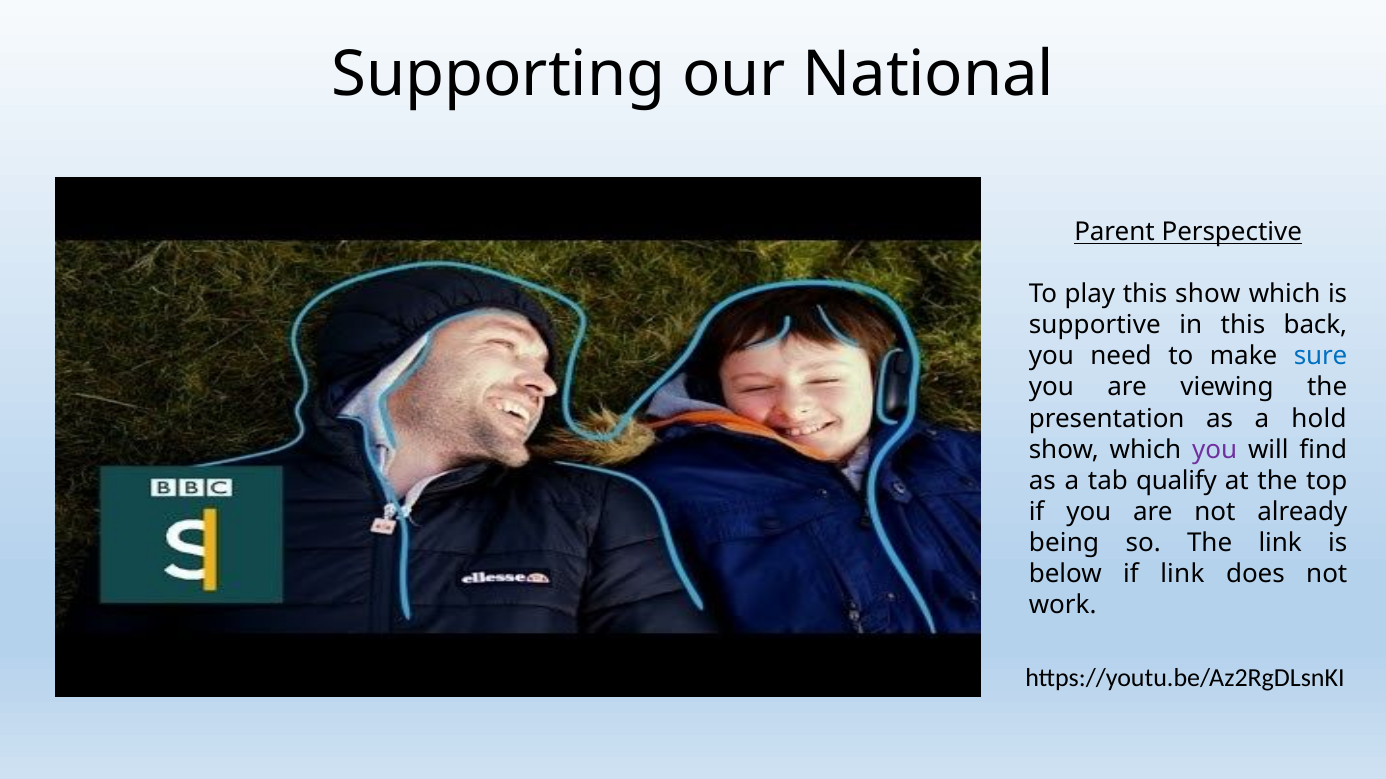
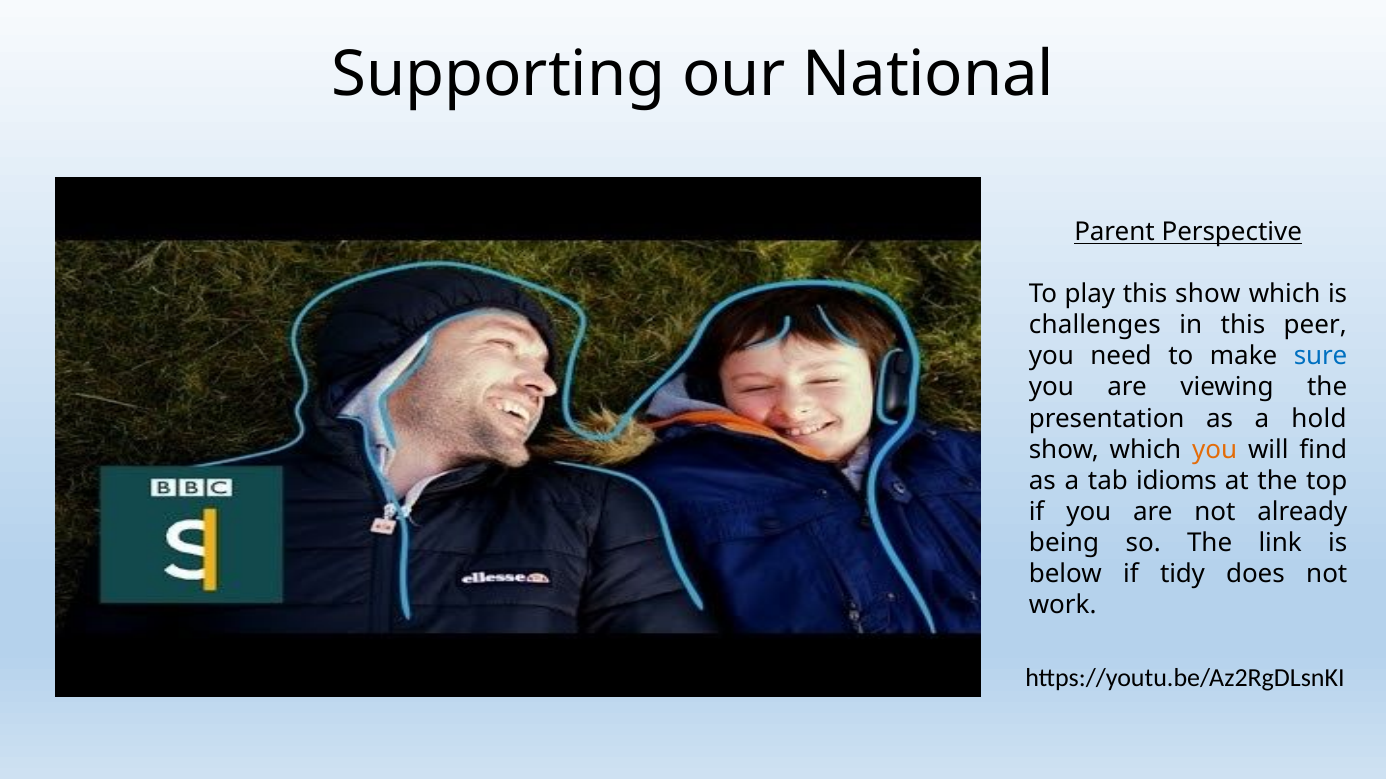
supportive: supportive -> challenges (1095, 325)
back: back -> peer (1315, 325)
you colour: purple -> orange (1215, 450)
qualify: qualify -> idioms (1176, 481)
if link: link -> tidy (1183, 575)
